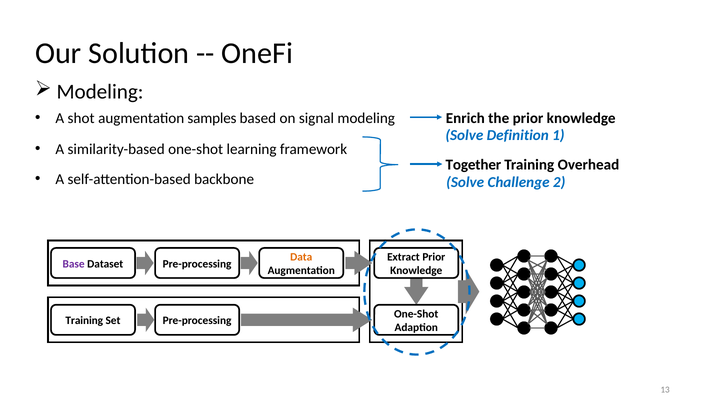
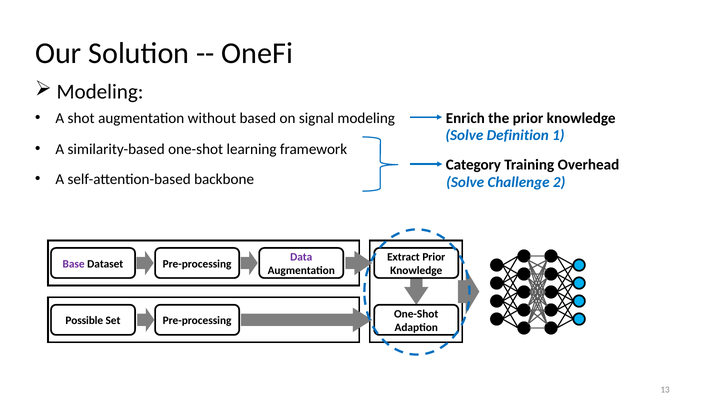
samples: samples -> without (212, 118)
Together: Together -> Category (473, 165)
Data colour: orange -> purple (301, 257)
Training: Training -> Possible (84, 320)
